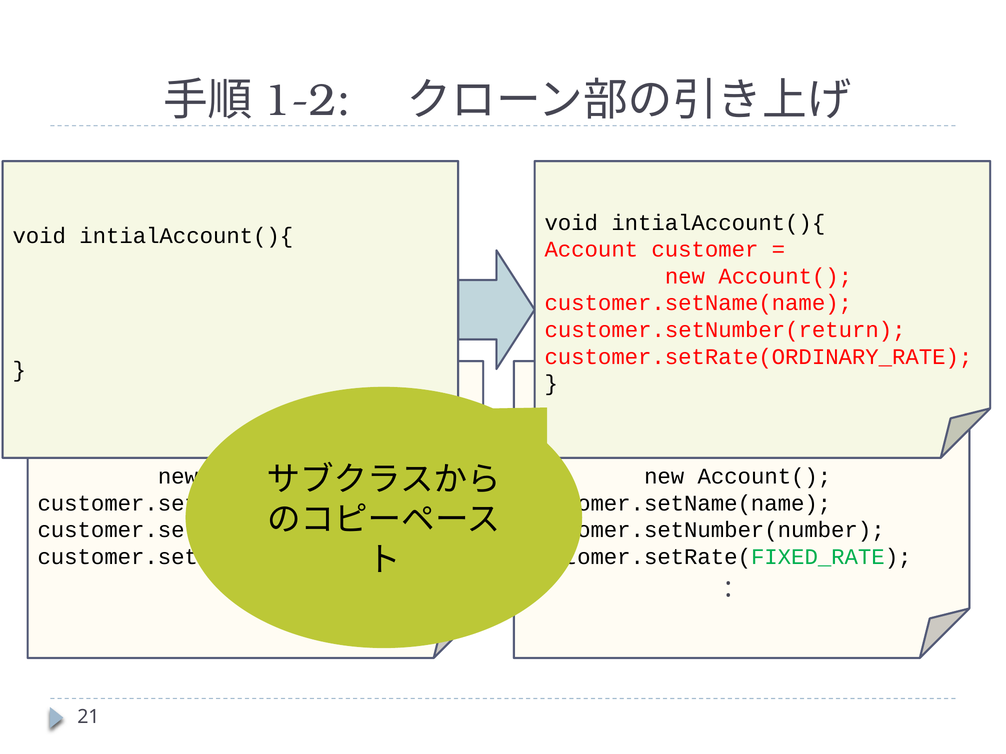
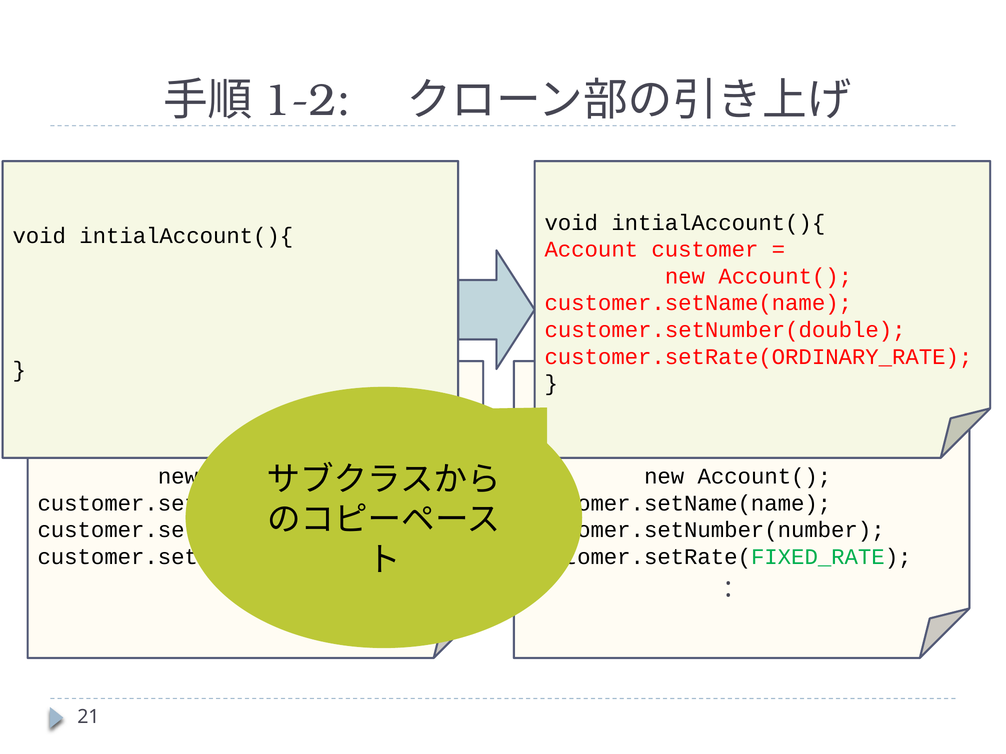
customer.setNumber(return: customer.setNumber(return -> customer.setNumber(double (725, 330)
